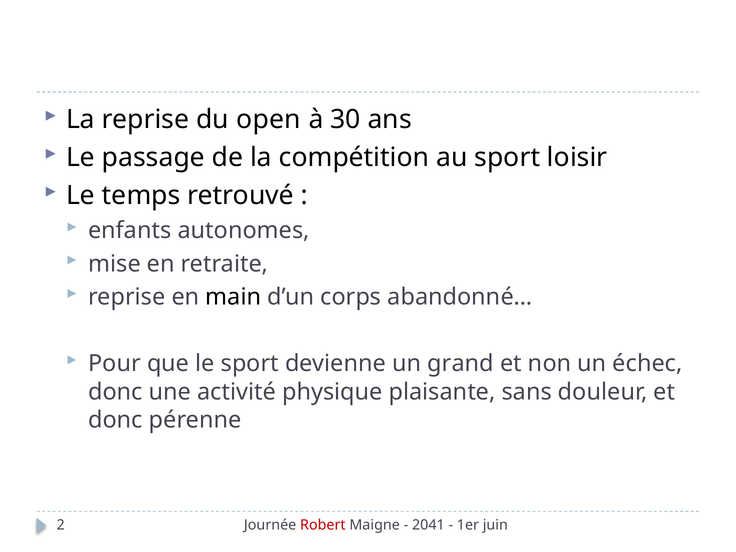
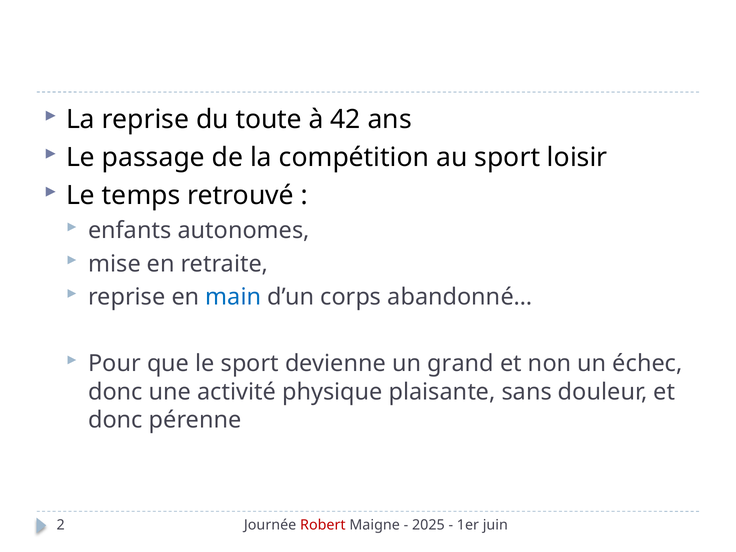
open: open -> toute (269, 120)
30: 30 -> 42 (345, 120)
main colour: black -> blue (233, 297)
2041: 2041 -> 2025 (428, 525)
